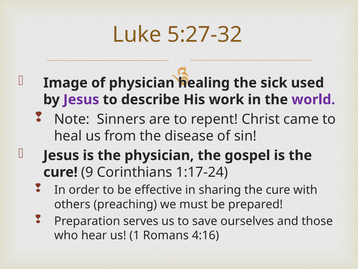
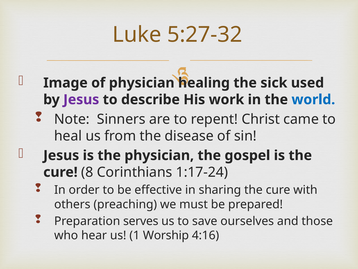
world colour: purple -> blue (313, 99)
9: 9 -> 8 (87, 172)
Romans: Romans -> Worship (166, 235)
